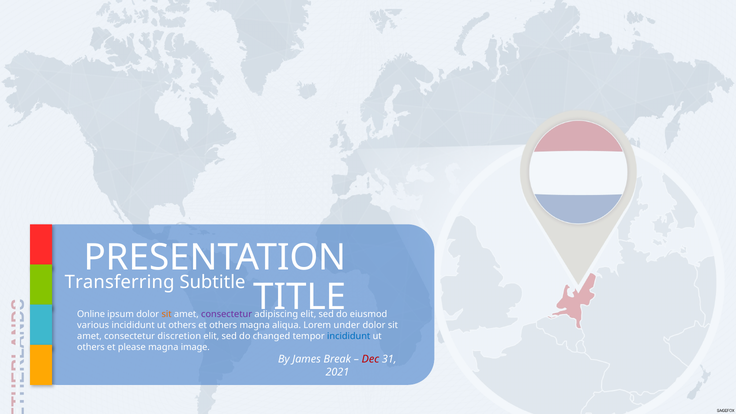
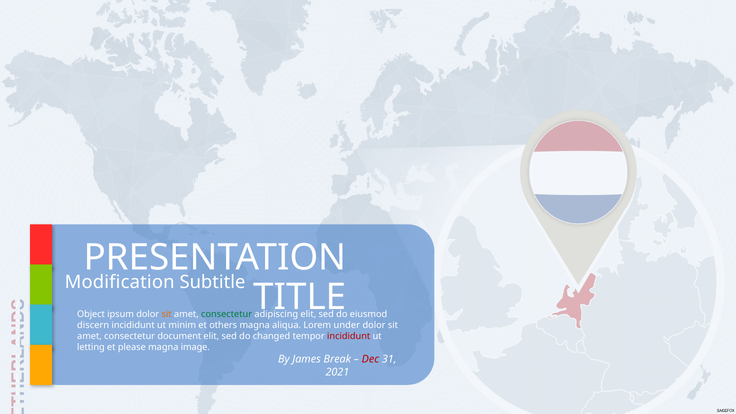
Transferring: Transferring -> Modification (120, 282)
Online: Online -> Object (91, 314)
consectetur colour: purple -> green (227, 314)
various: various -> discern (93, 325)
others: others -> minim (182, 325)
discretion: discretion -> document (179, 336)
incididunt colour: blue -> red (349, 336)
others: others -> letting (91, 347)
